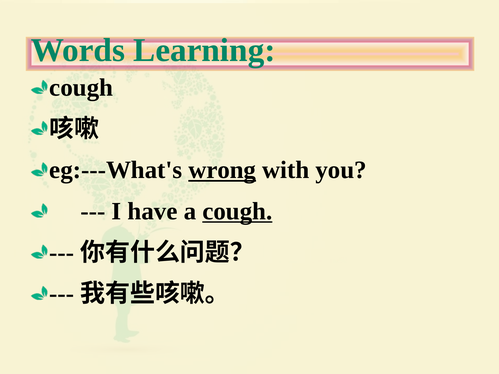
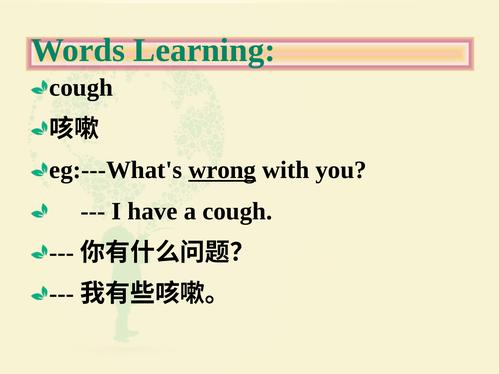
cough underline: present -> none (237, 211)
